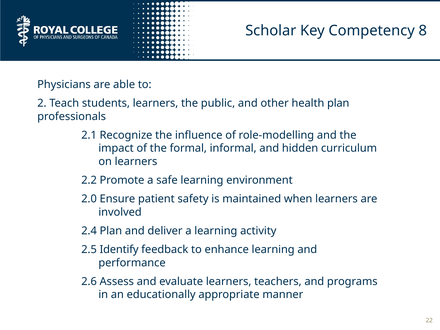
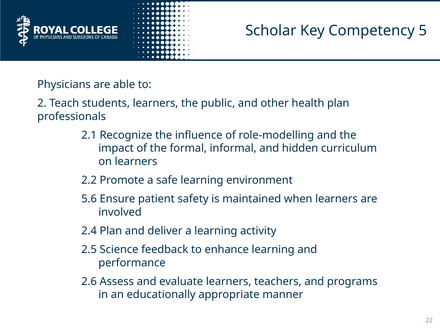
8: 8 -> 5 (423, 31)
2.0: 2.0 -> 5.6 (89, 199)
Identify: Identify -> Science (119, 250)
